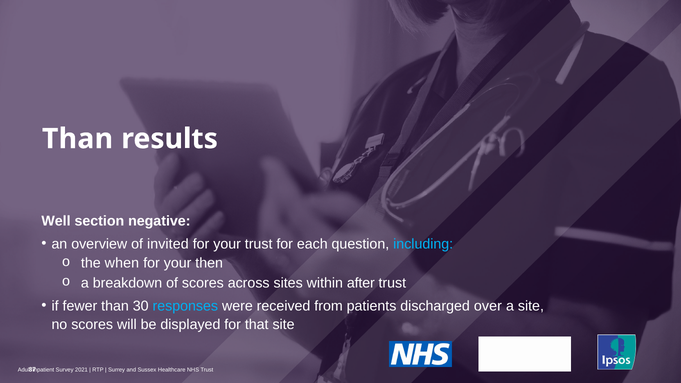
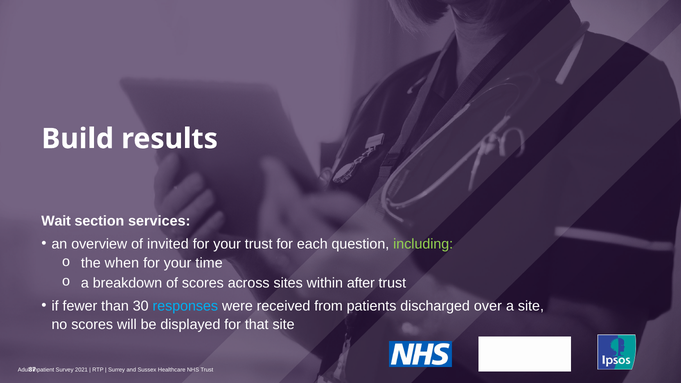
Than: Than -> Build (78, 139)
Well: Well -> Wait (56, 221)
negative: negative -> services (159, 221)
including colour: light blue -> light green (423, 244)
then: then -> time (209, 263)
